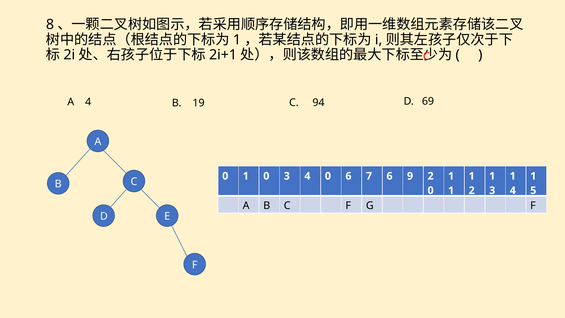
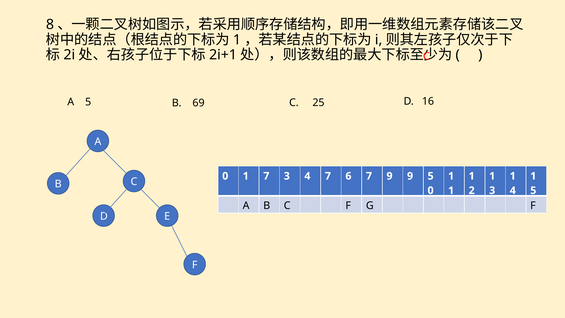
A 4: 4 -> 5 (88, 102)
19: 19 -> 69 (199, 103)
94: 94 -> 25 (319, 103)
69: 69 -> 16 (428, 101)
1 0: 0 -> 7 (266, 176)
4 0: 0 -> 7 (328, 176)
7 6: 6 -> 9 (390, 176)
9 2: 2 -> 5 (431, 176)
